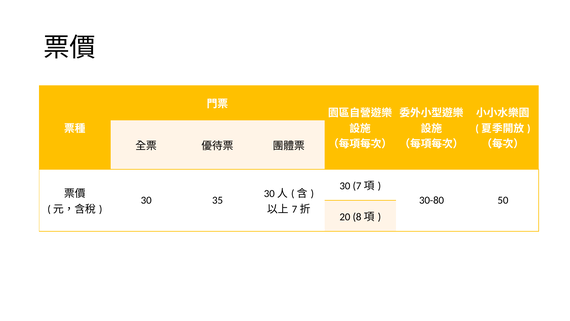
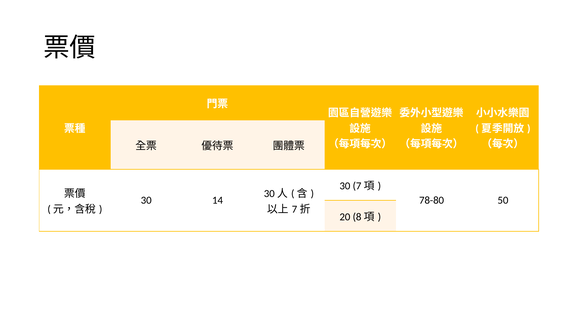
35: 35 -> 14 (218, 200)
30-80: 30-80 -> 78-80 (432, 200)
